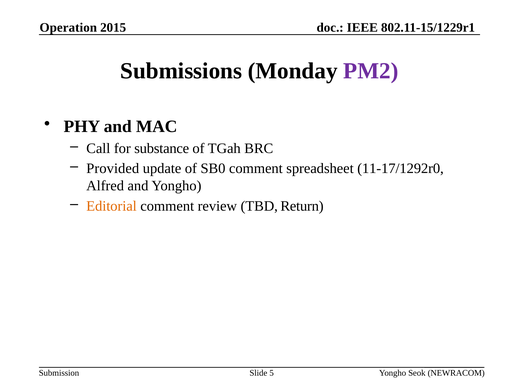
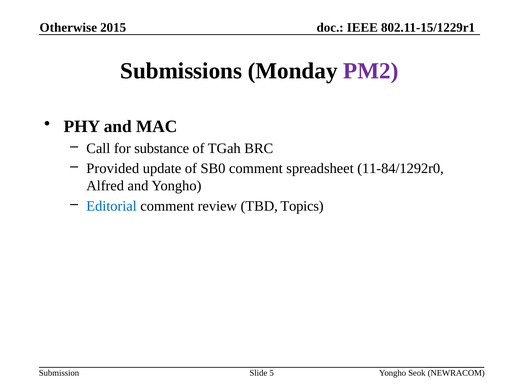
Operation: Operation -> Otherwise (68, 28)
11-17/1292r0: 11-17/1292r0 -> 11-84/1292r0 (401, 169)
Editorial colour: orange -> blue (112, 206)
Return: Return -> Topics (302, 206)
